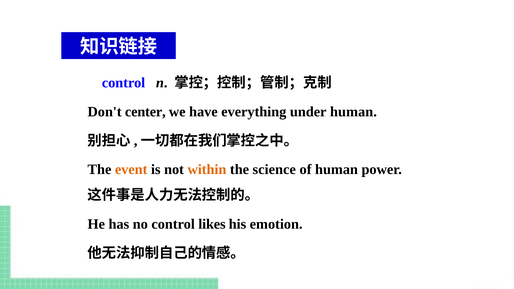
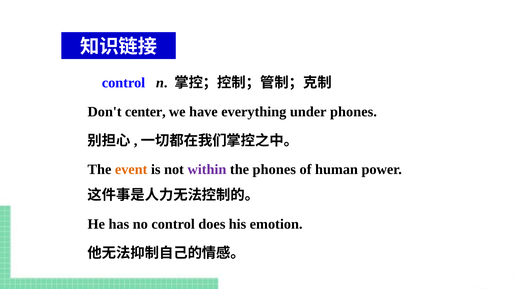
under human: human -> phones (353, 112)
within colour: orange -> purple (207, 170)
the science: science -> phones (274, 170)
likes: likes -> does (212, 224)
